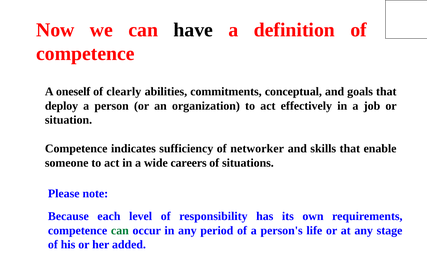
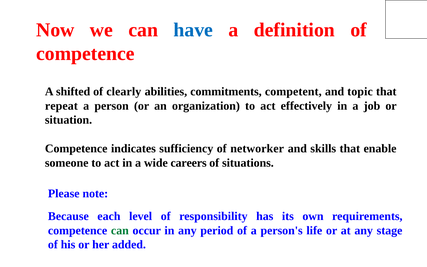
have colour: black -> blue (193, 30)
oneself: oneself -> shifted (73, 92)
conceptual: conceptual -> competent (293, 92)
goals: goals -> topic (360, 92)
deploy: deploy -> repeat (61, 106)
